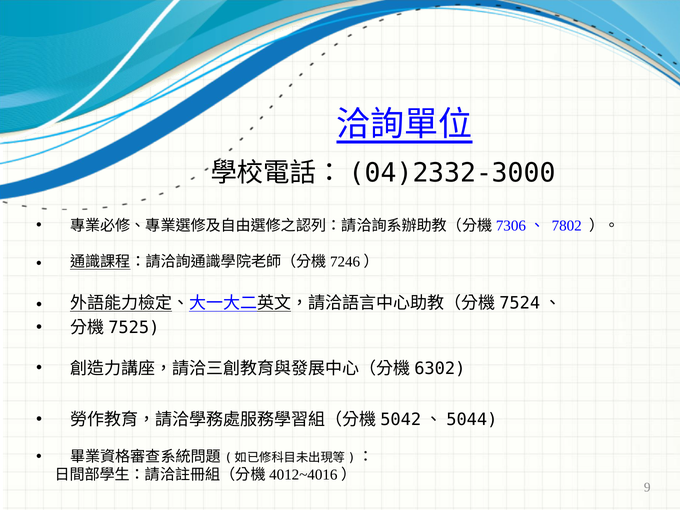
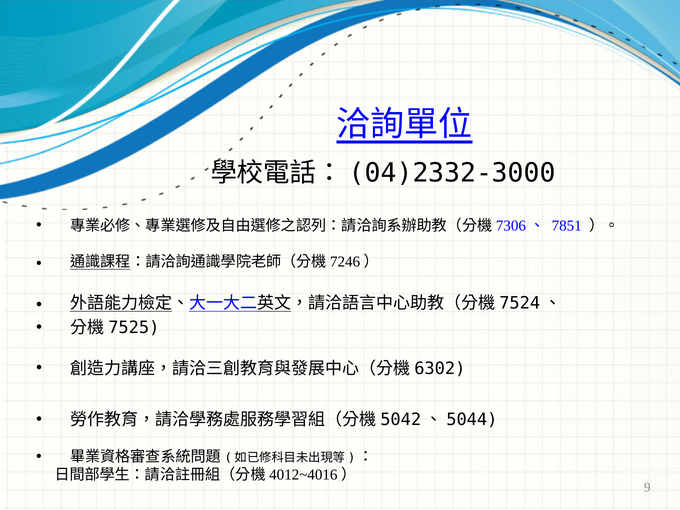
7802: 7802 -> 7851 (567, 226)
